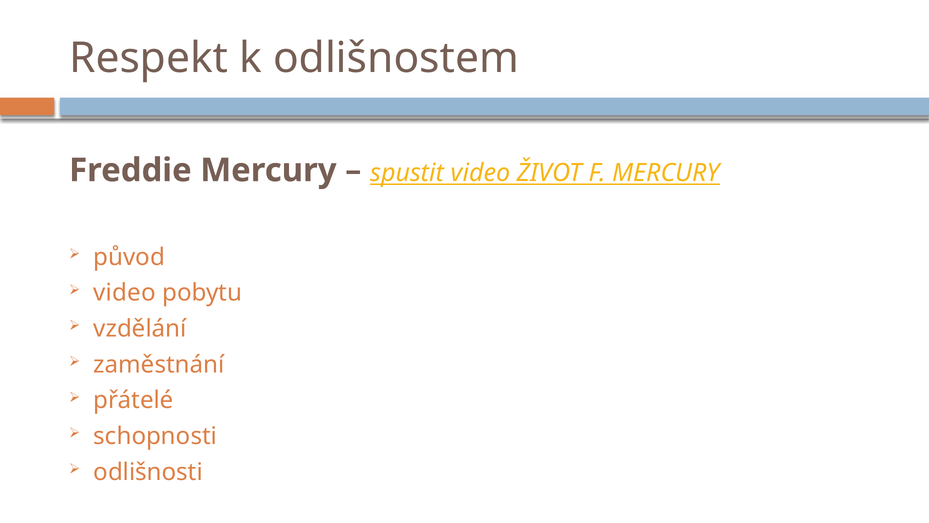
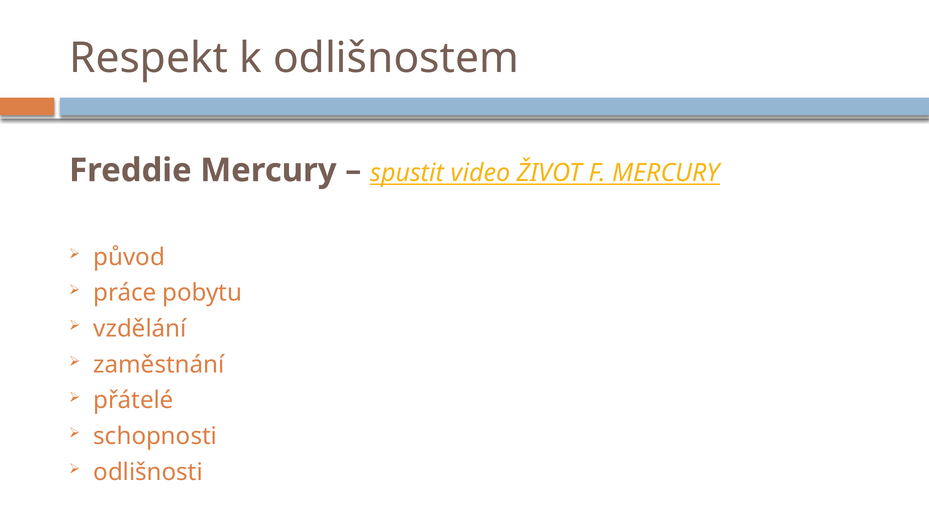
video: video -> práce (125, 293)
